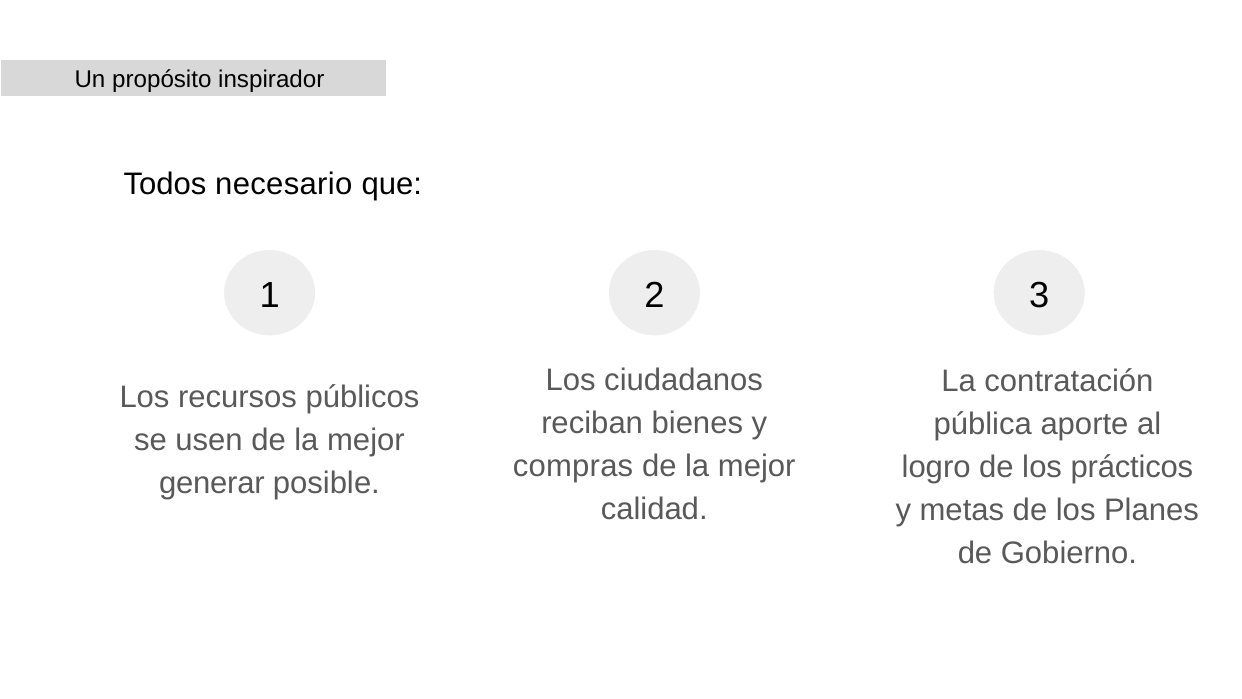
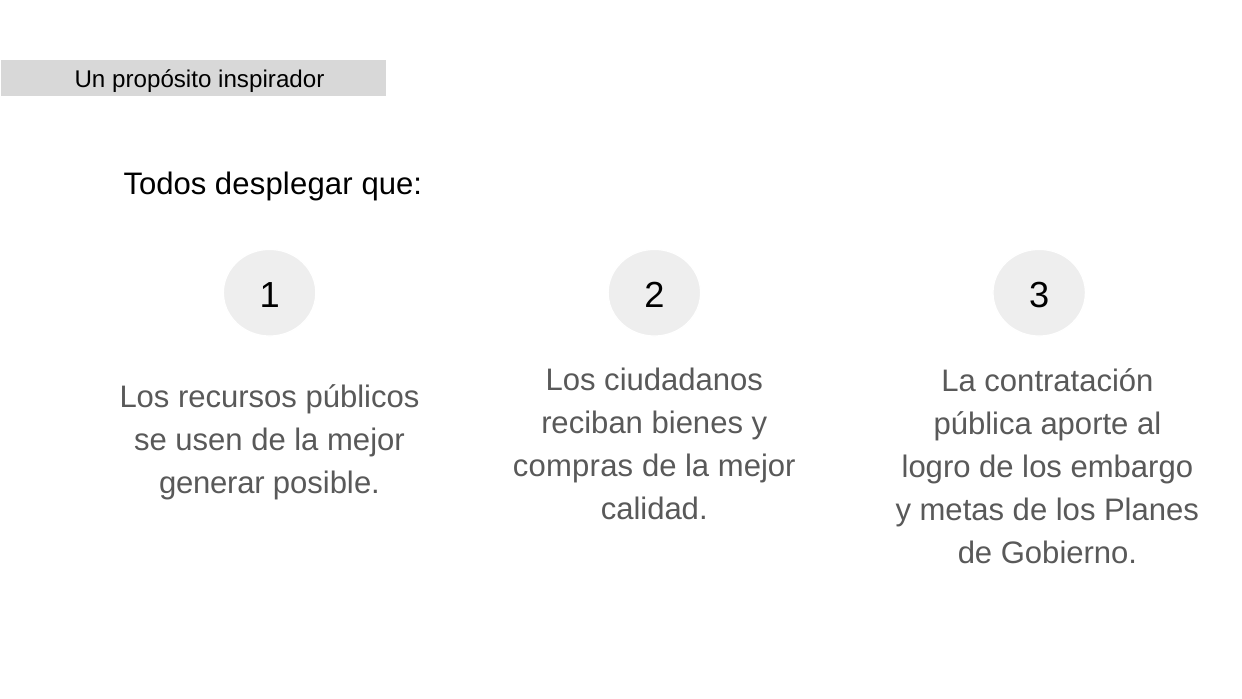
necesario: necesario -> desplegar (284, 184)
prácticos: prácticos -> embargo (1132, 467)
